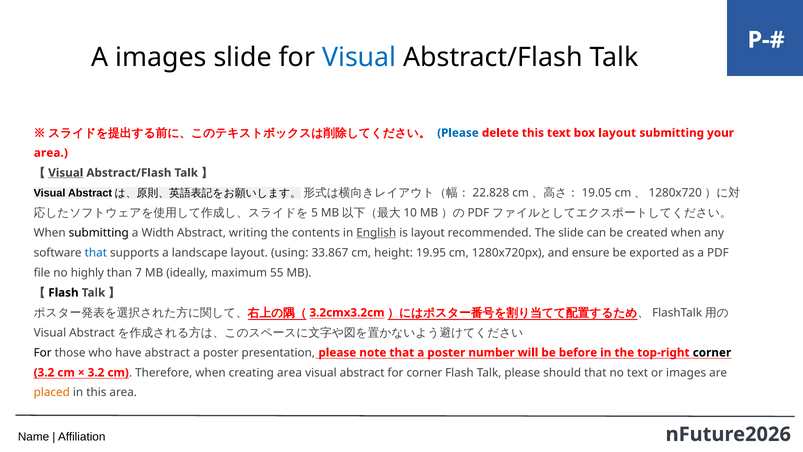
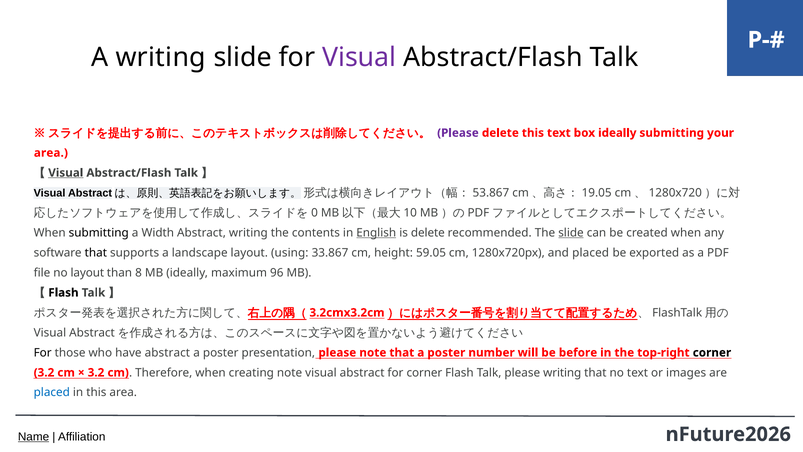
A images: images -> writing (161, 57)
Visual colour: blue -> purple (359, 57)
Please colour: blue -> purple (458, 133)
box layout: layout -> ideally (617, 133)
22.828: 22.828 -> 53.867 (491, 193)
5: 5 -> 0 (315, 213)
is layout: layout -> delete (428, 233)
slide underline: none -> present (571, 233)
that colour: blue -> black (96, 253)
19.95: 19.95 -> 59.05 (431, 253)
and ensure: ensure -> placed (591, 253)
no highly: highly -> layout (87, 273)
7: 7 -> 8 (139, 273)
55: 55 -> 96 (277, 273)
creating area: area -> note (290, 372)
please should: should -> writing (562, 372)
placed colour: orange -> blue (52, 392)
Name underline: none -> present (34, 436)
